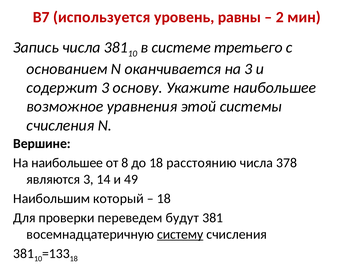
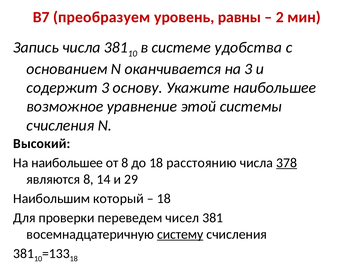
используется: используется -> преобразуем (102, 17)
третьего: третьего -> удобства (248, 47)
уравнения: уравнения -> уравнение (142, 106)
Вершине: Вершине -> Высокий (42, 143)
378 underline: none -> present (287, 163)
являются 3: 3 -> 8 (88, 179)
49: 49 -> 29 (131, 179)
будут: будут -> чисел (182, 218)
